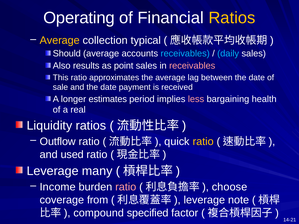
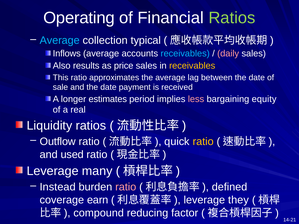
Ratios colour: yellow -> light green (232, 18)
Average colour: yellow -> light blue (60, 40)
Should: Should -> Inflows (67, 54)
daily colour: light blue -> pink (228, 54)
point: point -> price (124, 66)
receivables colour: pink -> yellow (192, 66)
health: health -> equity (264, 99)
Income: Income -> Instead (58, 187)
choose: choose -> defined (230, 187)
from: from -> earn (98, 200)
note: note -> they (239, 200)
specified: specified -> reducing (148, 213)
